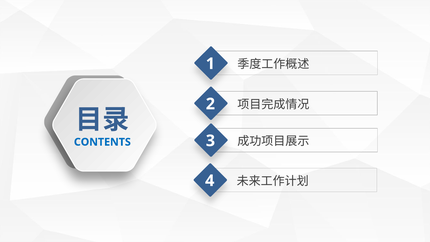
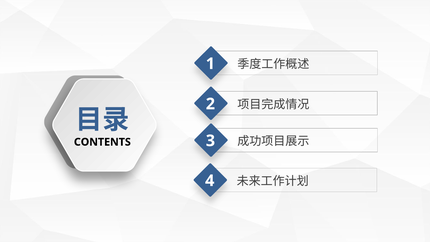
CONTENTS colour: blue -> black (102, 142)
